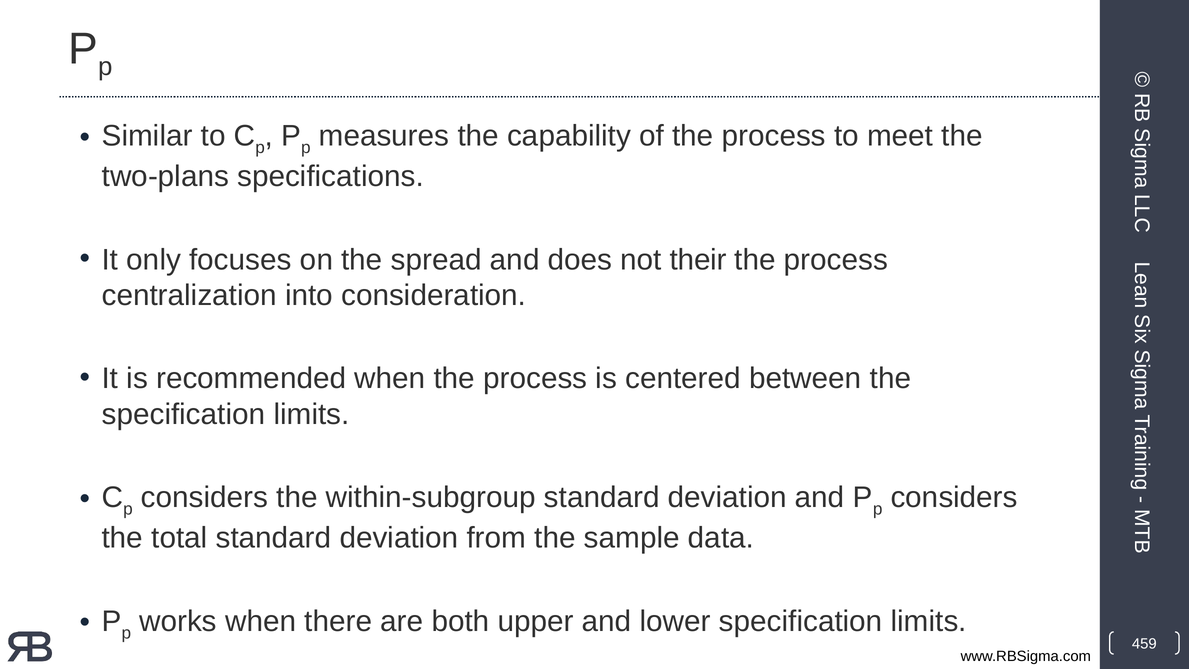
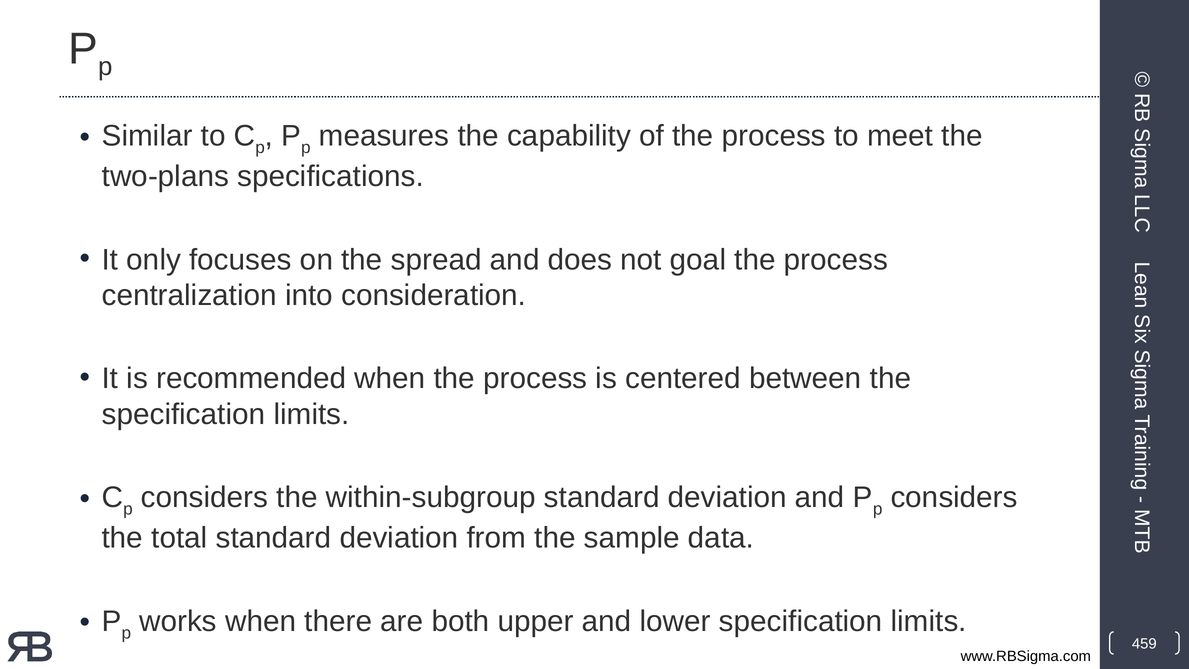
their: their -> goal (698, 260)
